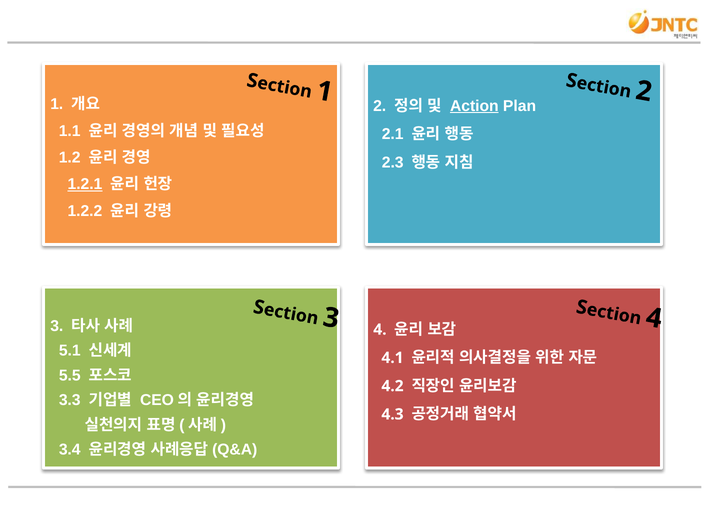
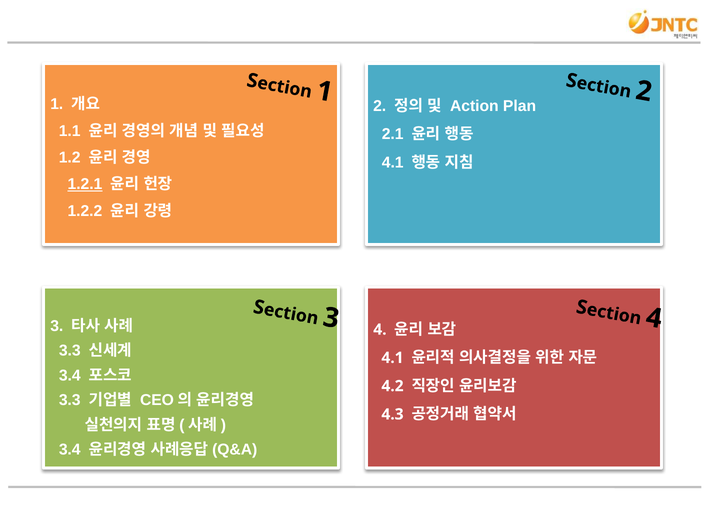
Action underline: present -> none (474, 106)
2.3: 2.3 -> 4.1 (393, 162)
5.1: 5.1 -> 3.3 (70, 351)
5.5: 5.5 -> 3.4 (70, 376)
